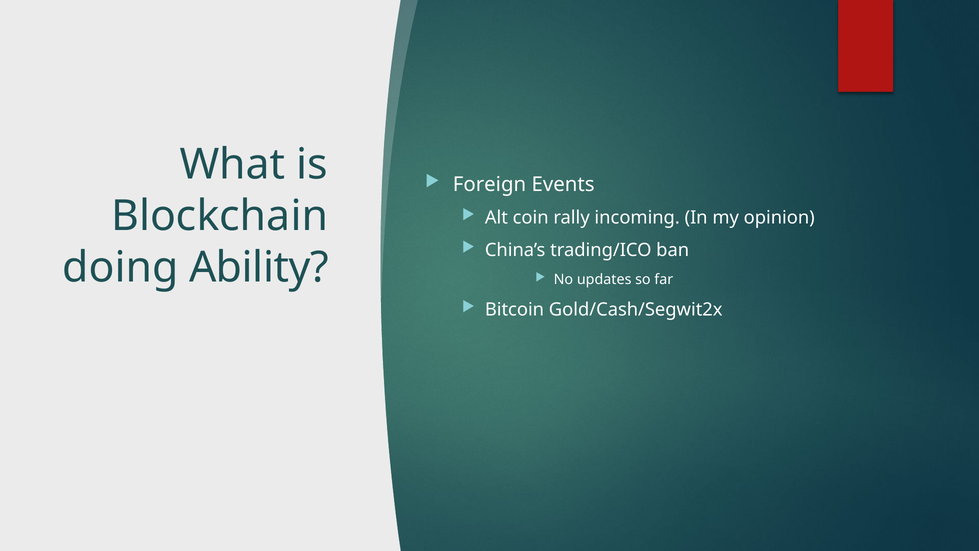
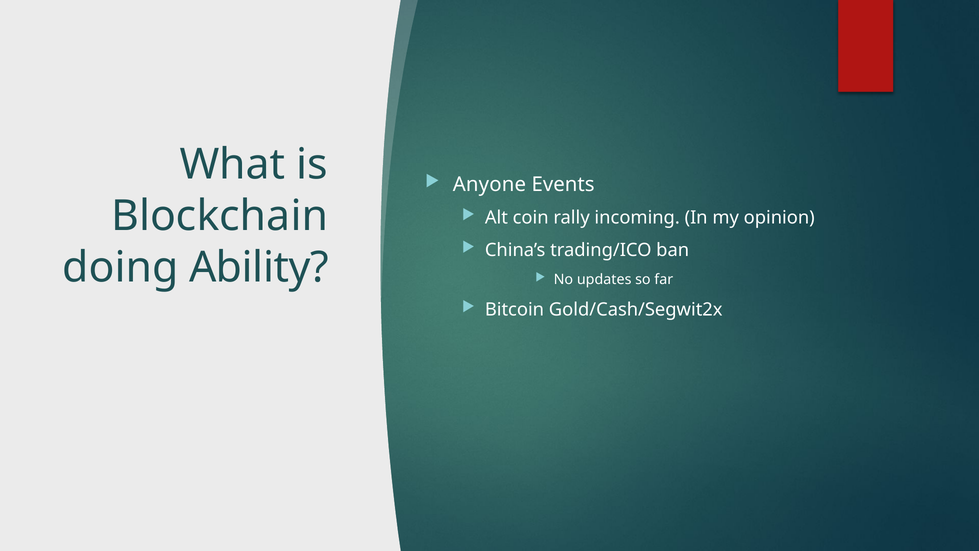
Foreign: Foreign -> Anyone (489, 184)
